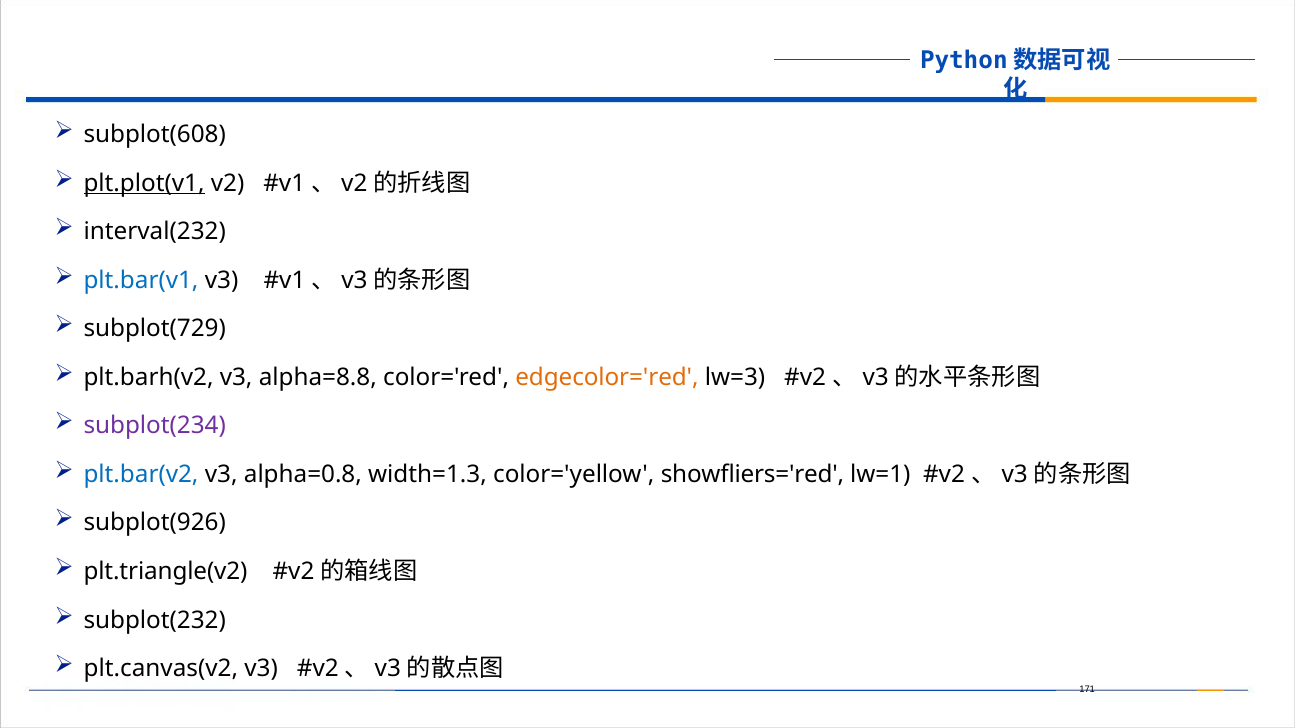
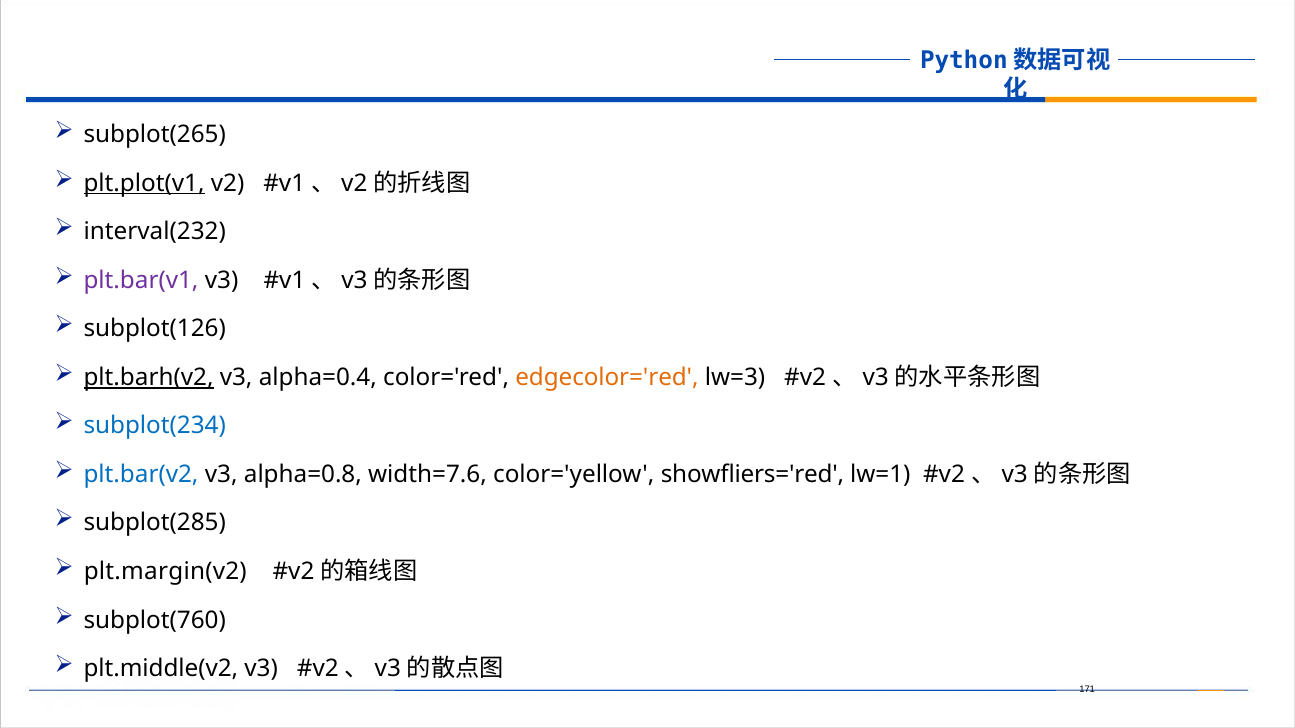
subplot(608: subplot(608 -> subplot(265 (155, 135)
plt.bar(v1 colour: blue -> purple (141, 280)
subplot(729: subplot(729 -> subplot(126 (155, 329)
plt.barh(v2 underline: none -> present (149, 378)
alpha=8.8: alpha=8.8 -> alpha=0.4 (318, 378)
subplot(234 colour: purple -> blue (155, 426)
width=1.3: width=1.3 -> width=7.6 (427, 475)
subplot(926: subplot(926 -> subplot(285 (155, 523)
plt.triangle(v2: plt.triangle(v2 -> plt.margin(v2 (165, 572)
subplot(232: subplot(232 -> subplot(760 (155, 620)
plt.canvas(v2: plt.canvas(v2 -> plt.middle(v2 (161, 669)
